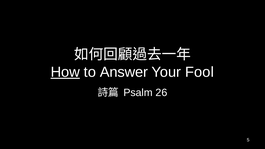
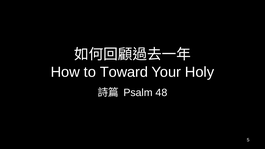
How underline: present -> none (65, 72)
Answer: Answer -> Toward (124, 72)
Fool: Fool -> Holy (200, 72)
26: 26 -> 48 (161, 93)
